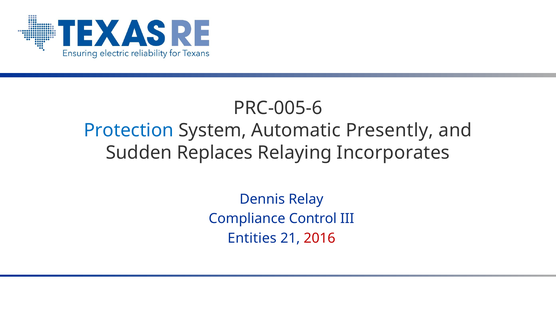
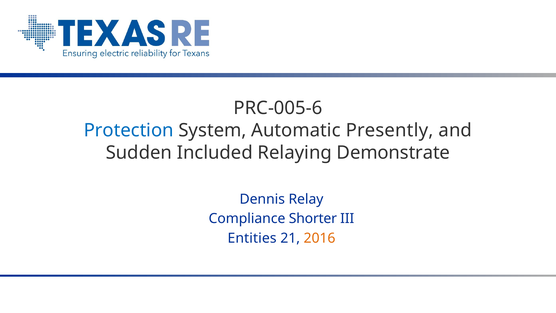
Replaces: Replaces -> Included (215, 153)
Incorporates: Incorporates -> Demonstrate (393, 153)
Control: Control -> Shorter (313, 219)
2016 colour: red -> orange (320, 238)
